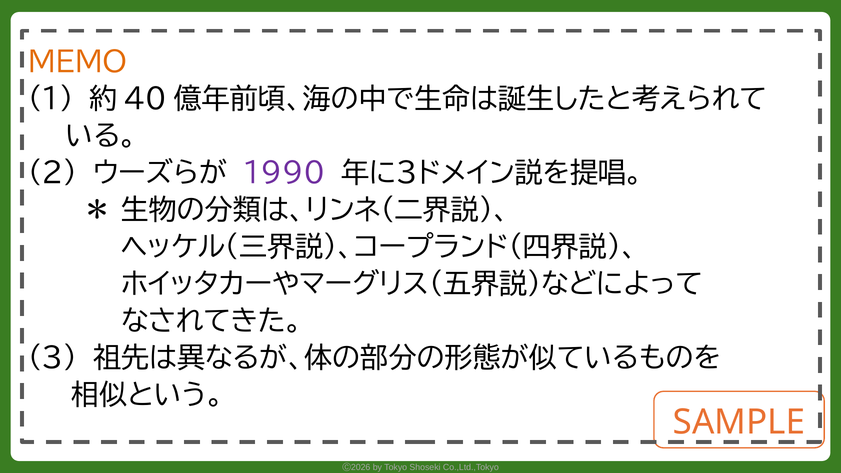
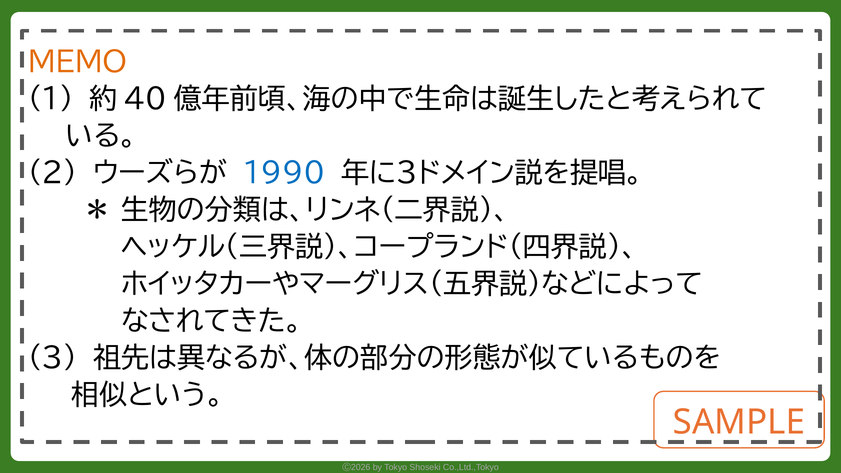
1990 colour: purple -> blue (284, 174)
